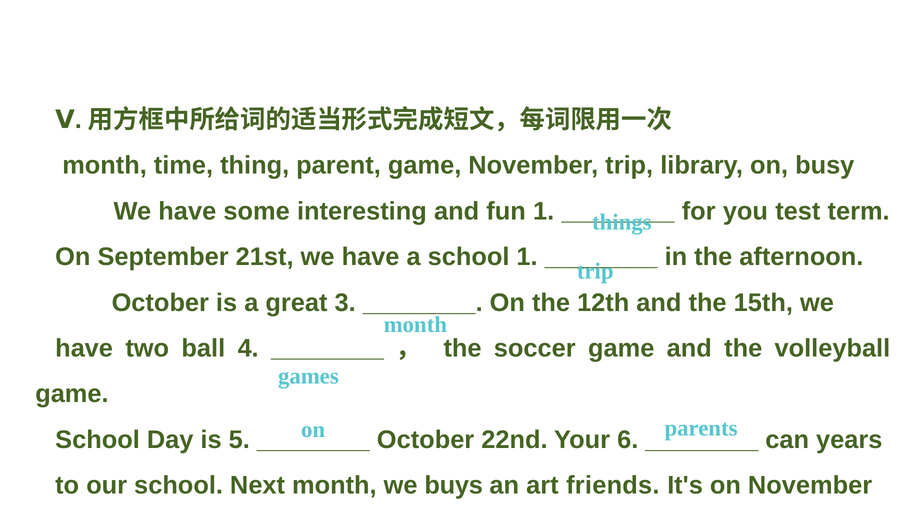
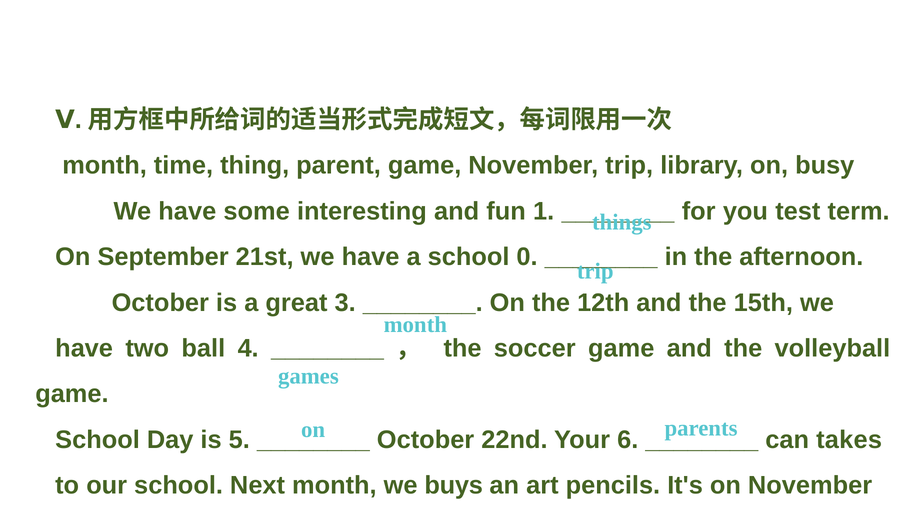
school 1: 1 -> 0 (527, 257)
years: years -> takes (849, 439)
friends: friends -> pencils (613, 485)
